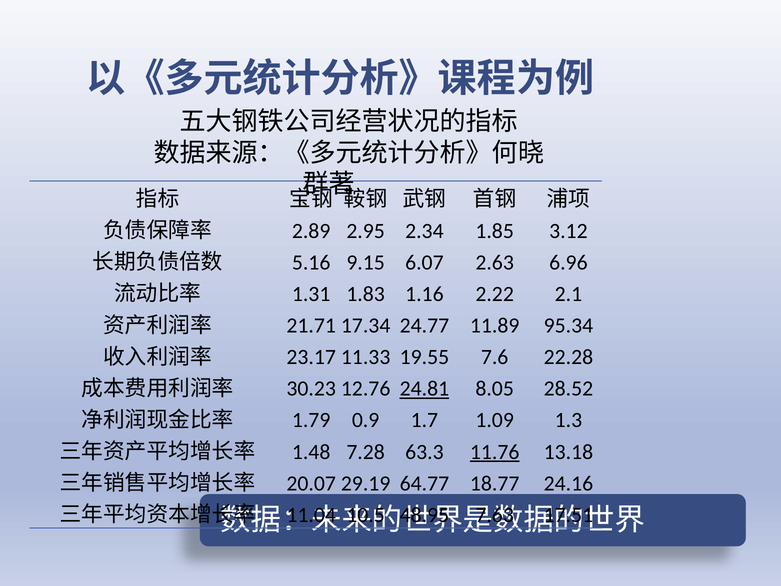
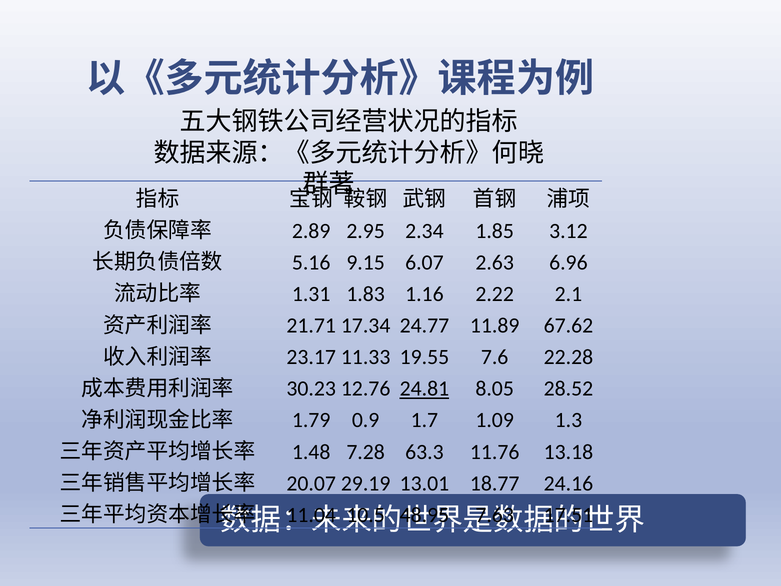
95.34: 95.34 -> 67.62 (568, 326)
11.76 underline: present -> none (495, 452)
64.77: 64.77 -> 13.01 (424, 483)
